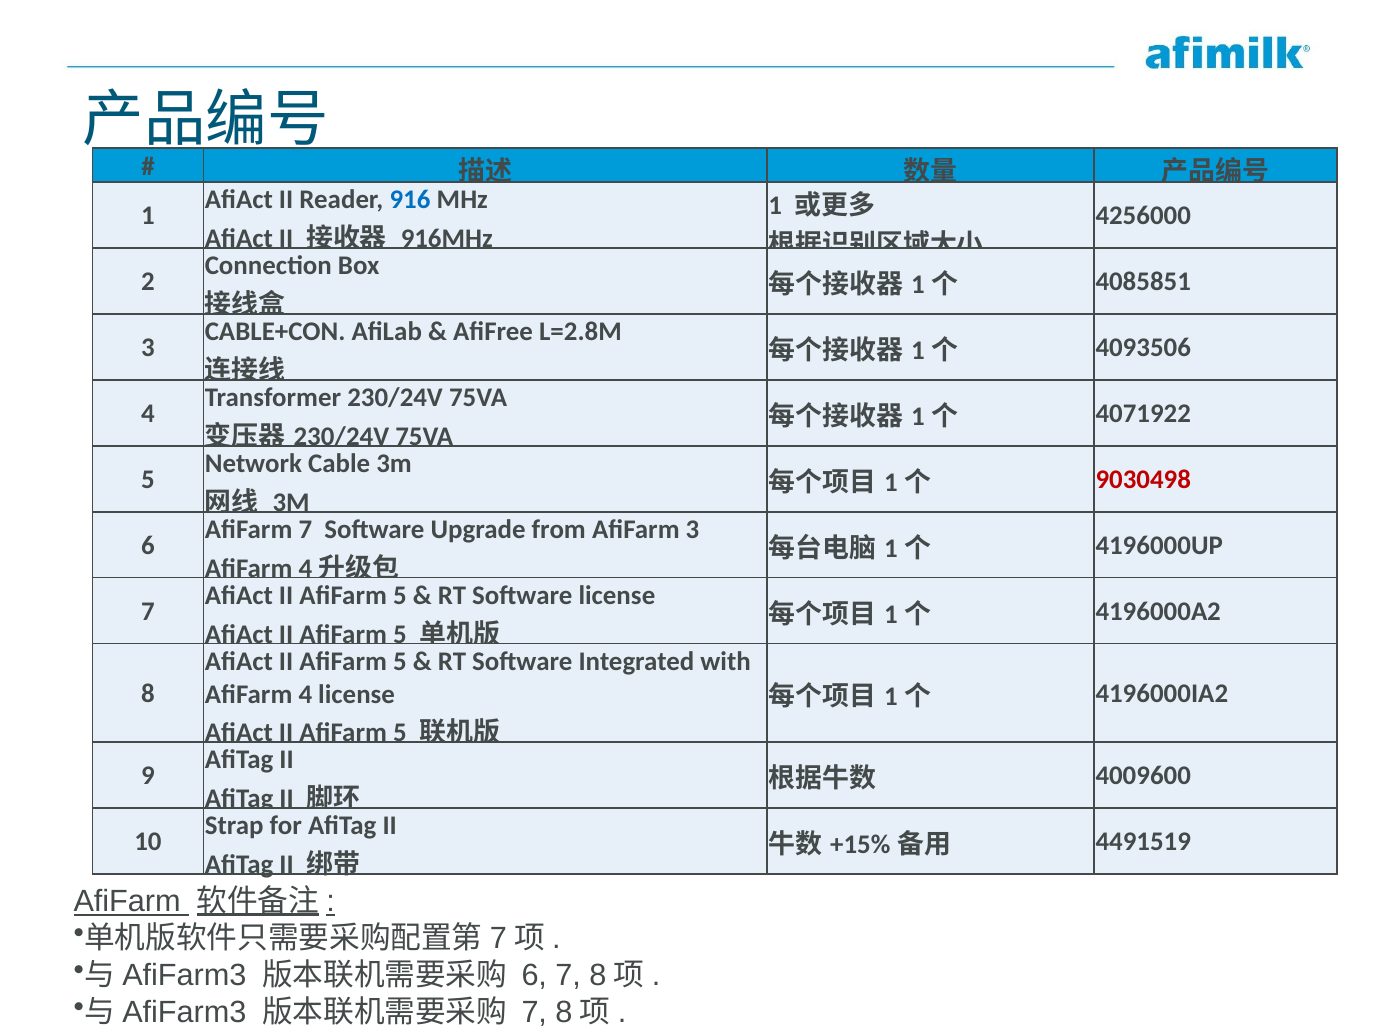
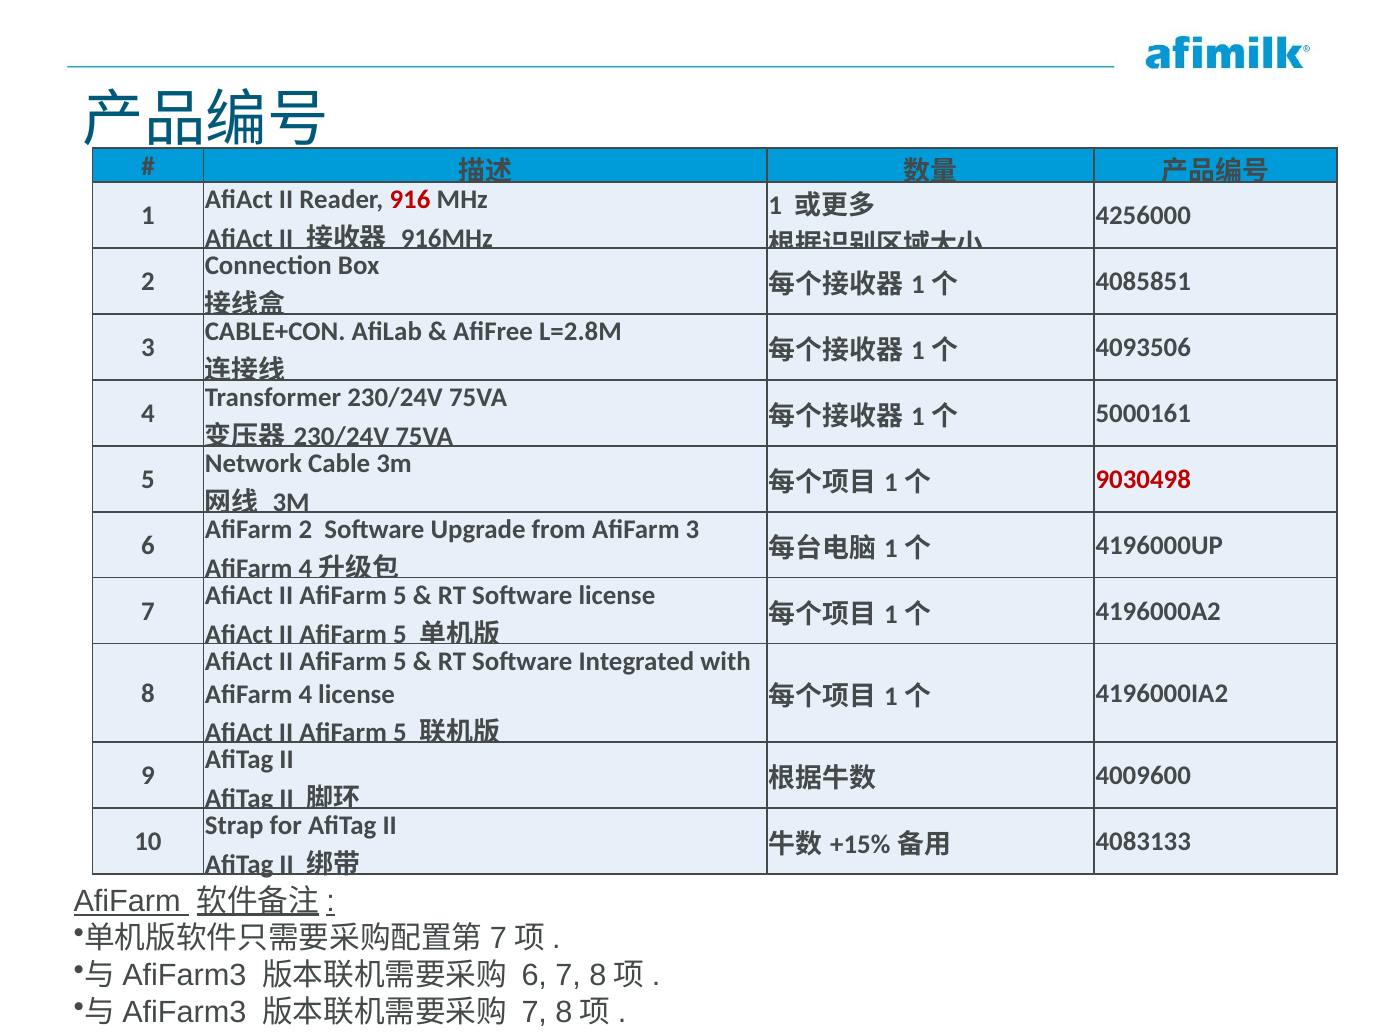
916 colour: blue -> red (410, 200)
4071922: 4071922 -> 5000161 (1143, 414)
AfiFarm 7: 7 -> 2 (305, 530)
4491519: 4491519 -> 4083133 (1143, 842)
